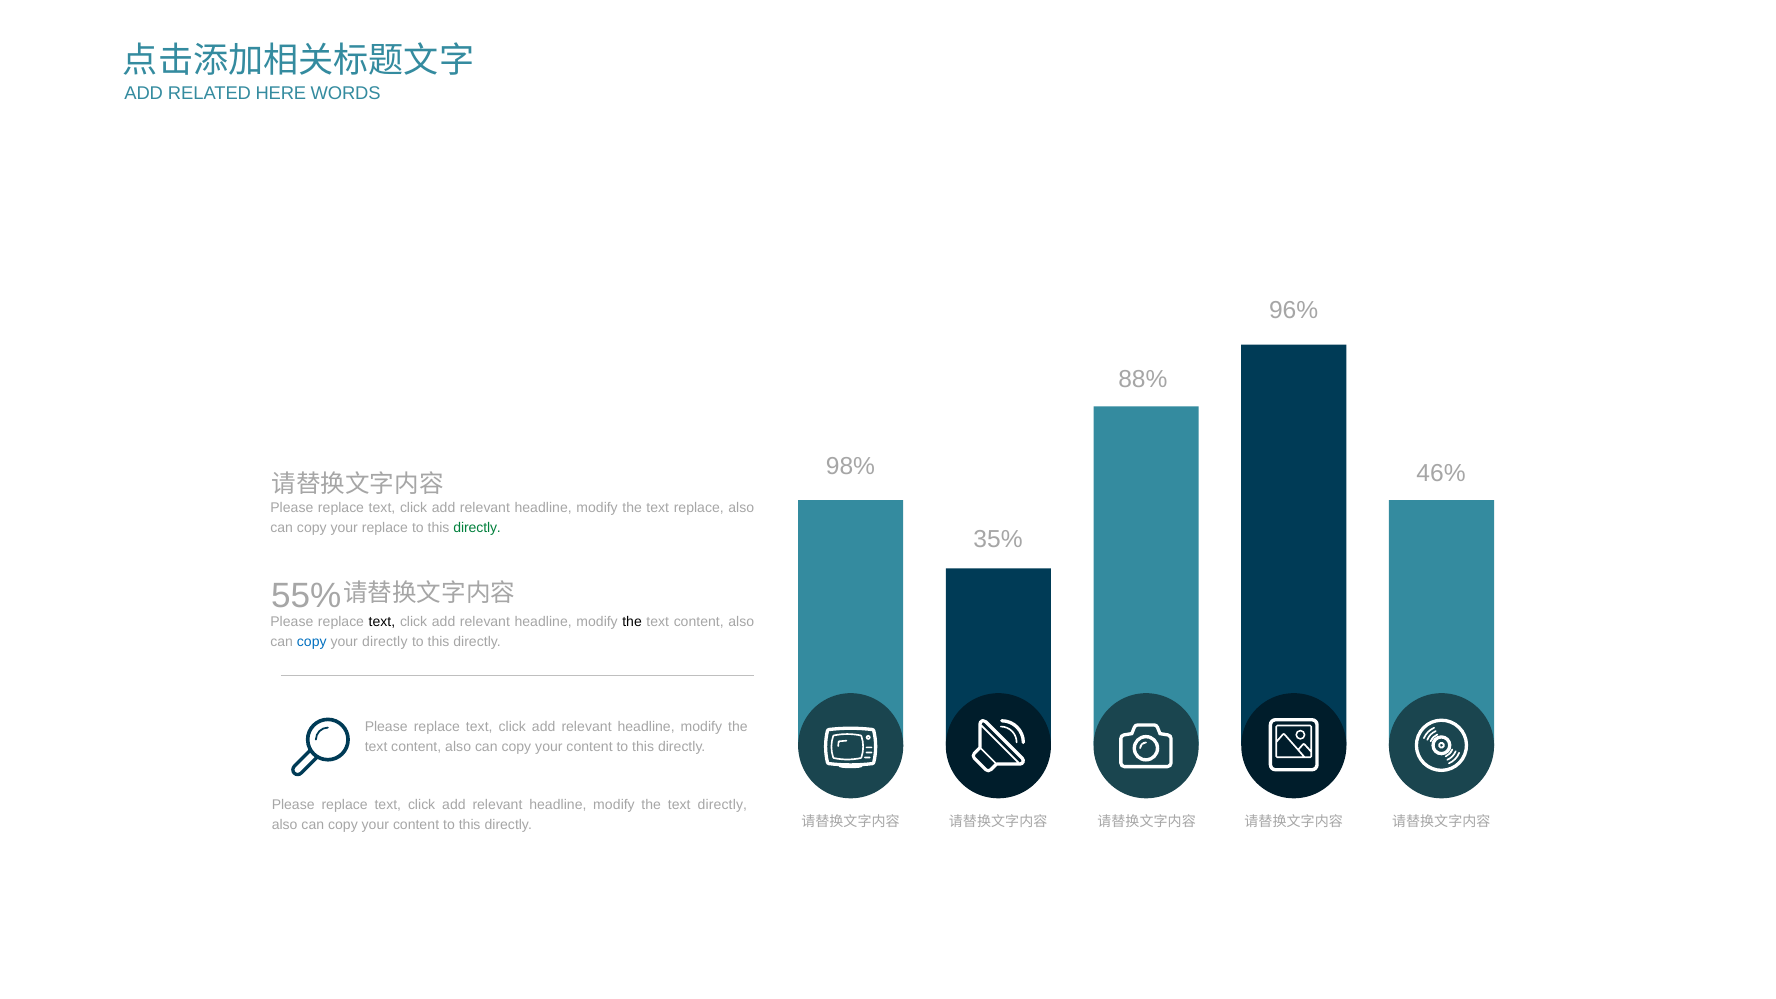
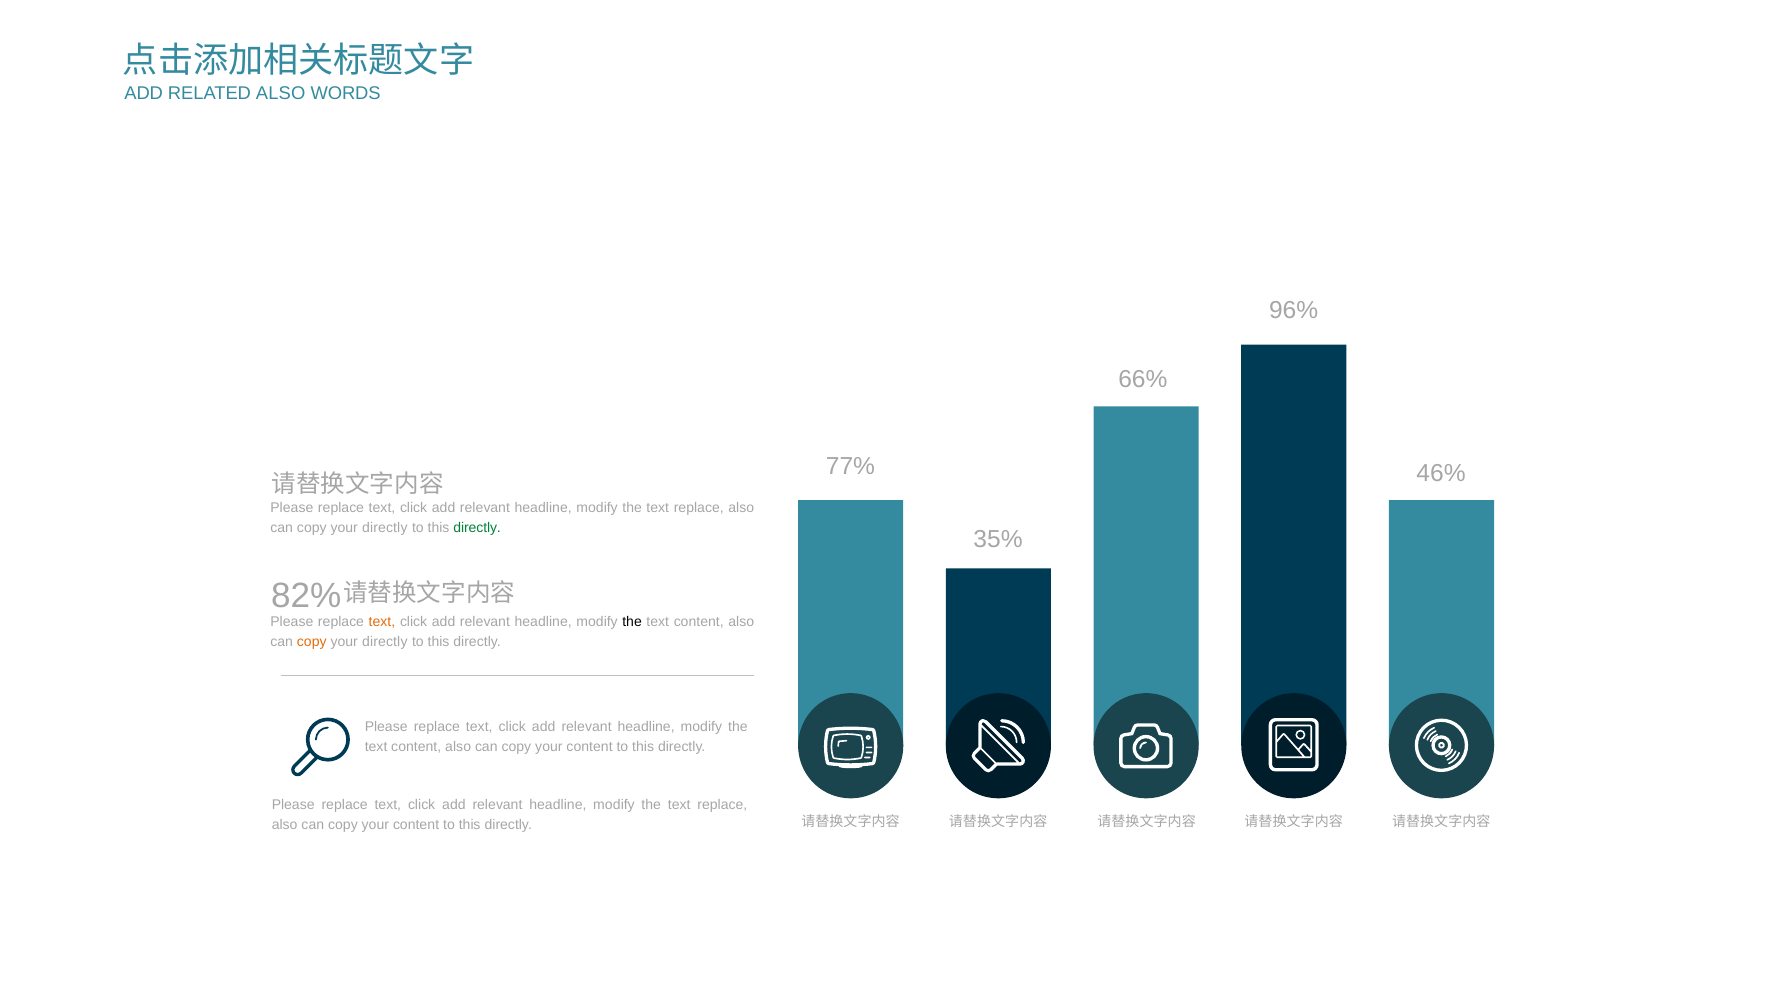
RELATED HERE: HERE -> ALSO (281, 93)
88%: 88% -> 66% (1143, 380)
98%: 98% -> 77% (850, 466)
replace: replace -> directly (385, 528)
55%: 55% -> 82% (306, 596)
text colour: black -> orange (382, 622)
copy colour: blue -> orange (312, 642)
directly: directly -> replace (722, 805)
